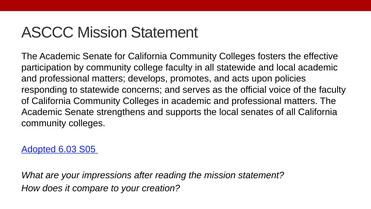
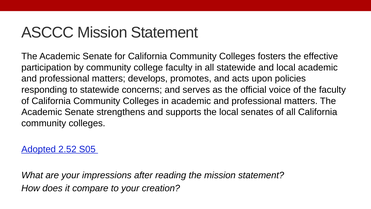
6.03: 6.03 -> 2.52 (67, 149)
